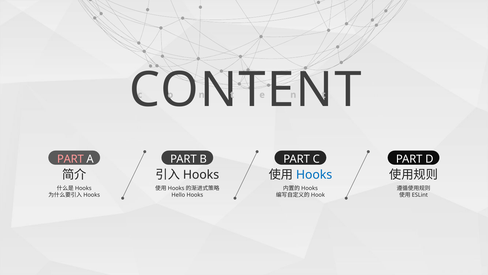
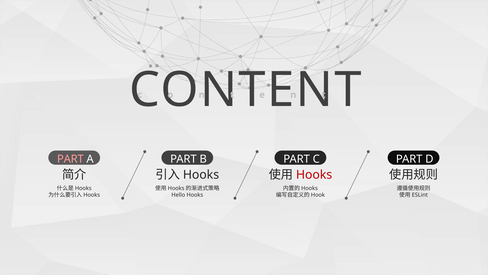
Hooks colour: blue -> red (314, 174)
